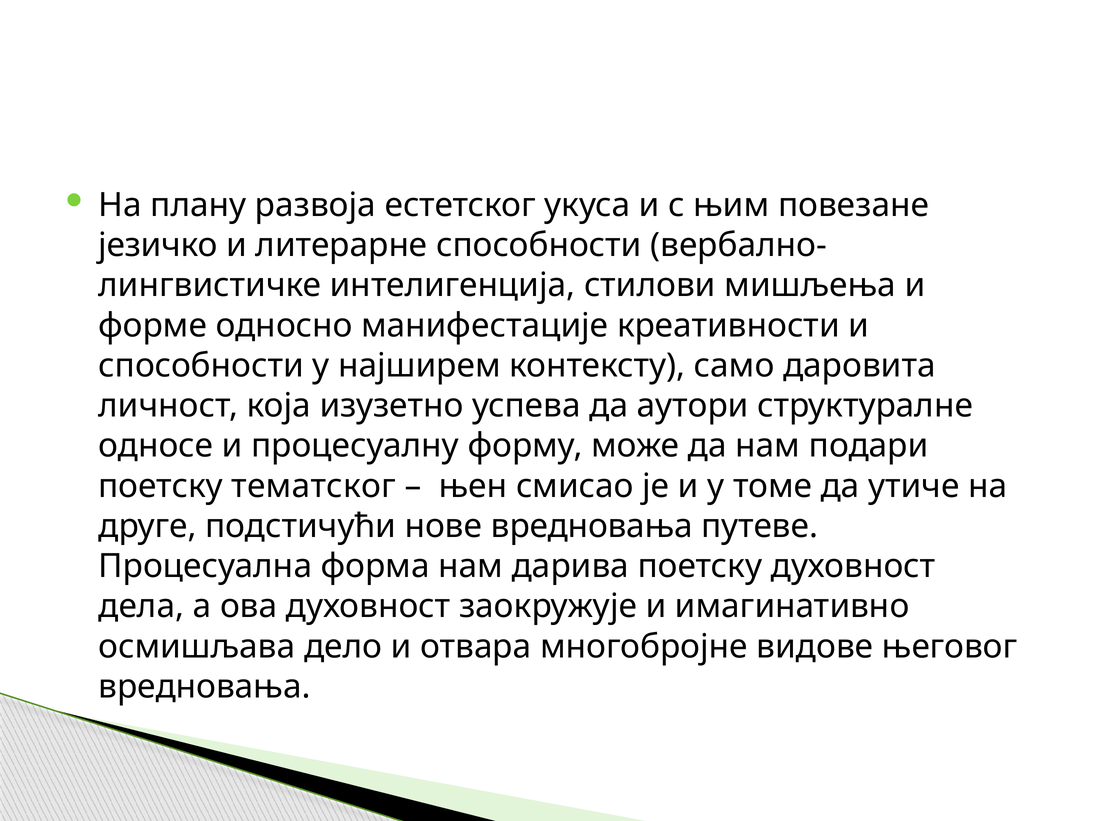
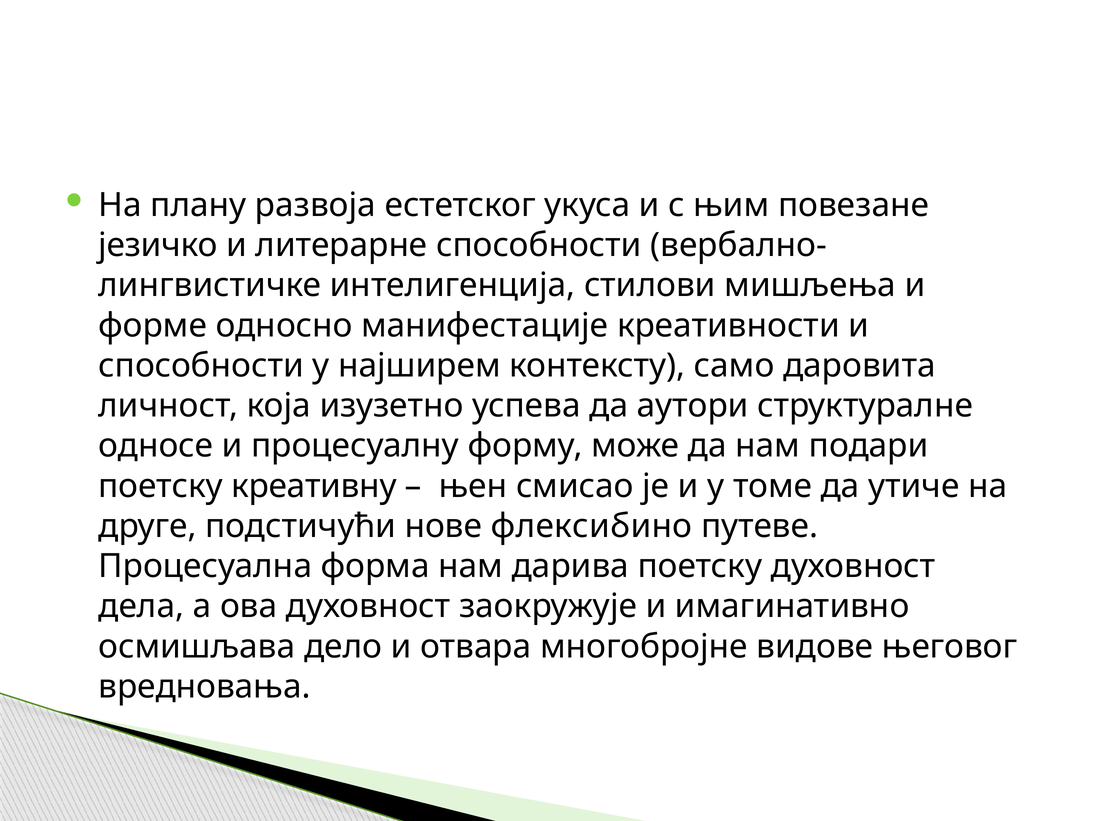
тематског: тематског -> креативну (314, 486)
нове вредновања: вредновања -> флексибино (592, 526)
